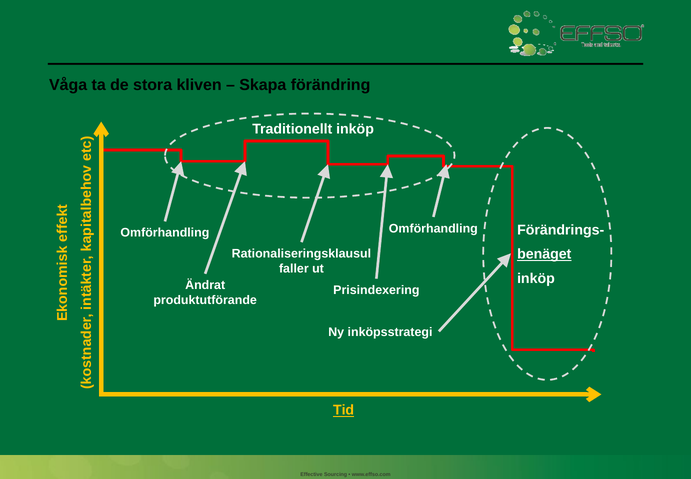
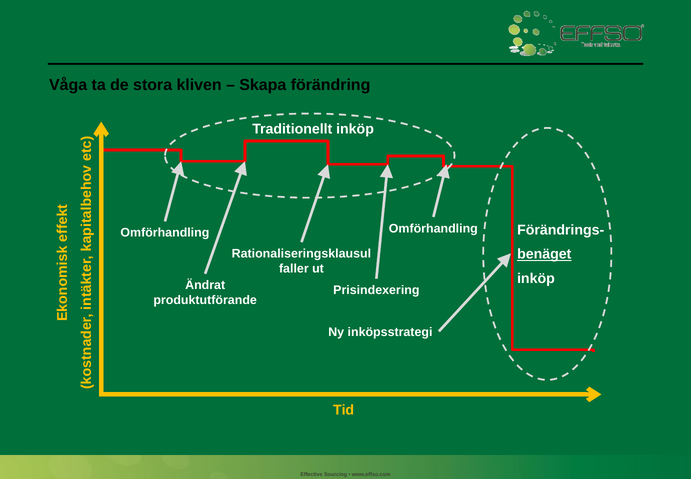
Tid underline: present -> none (344, 410)
